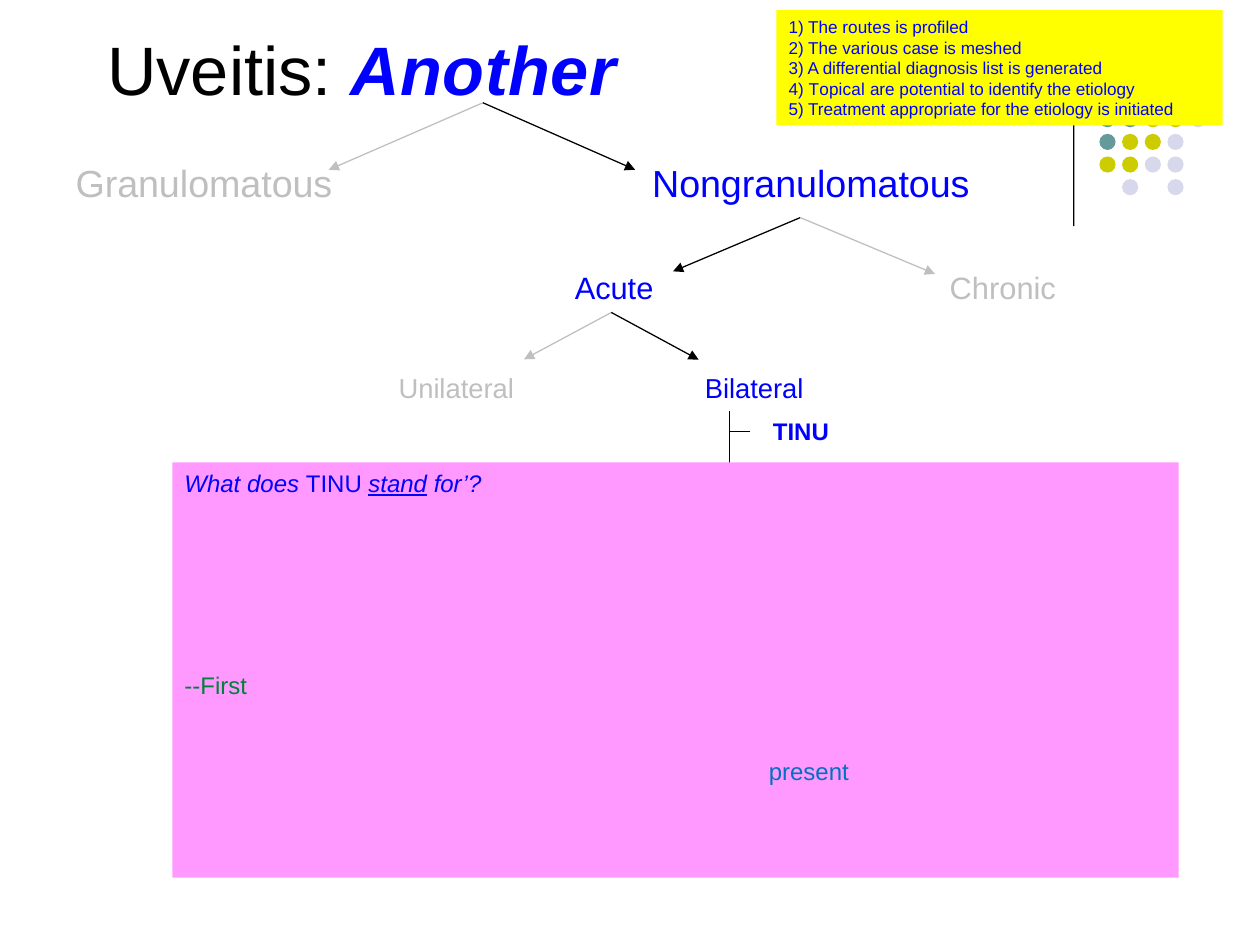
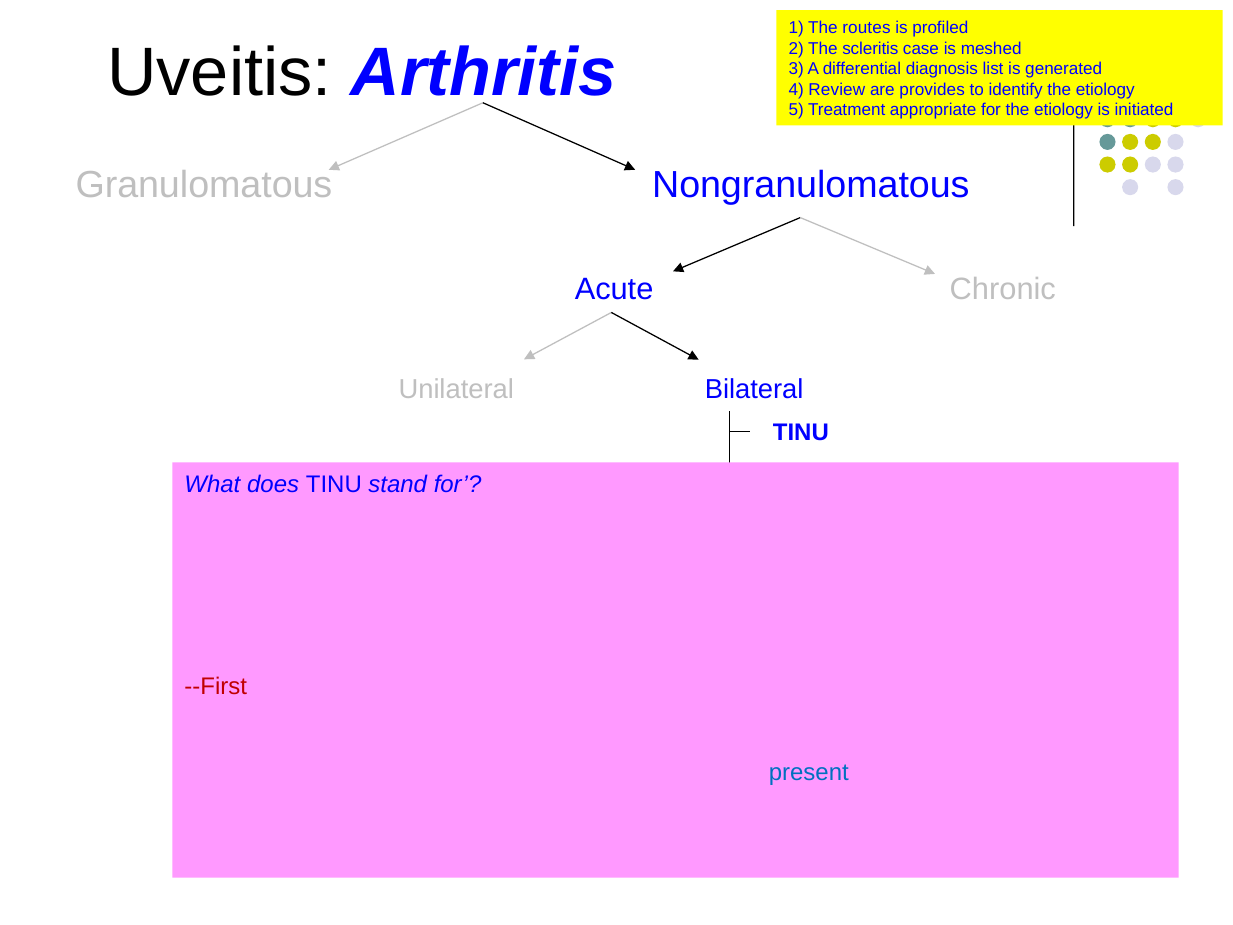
various: various -> scleritis (870, 48)
Another: Another -> Arthritis (484, 72)
Topical: Topical -> Review (837, 90)
potential: potential -> provides (932, 90)
stand underline: present -> none (398, 484)
--First colour: green -> red (216, 686)
